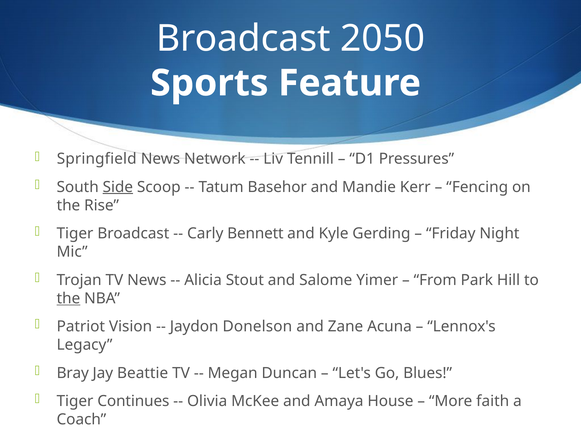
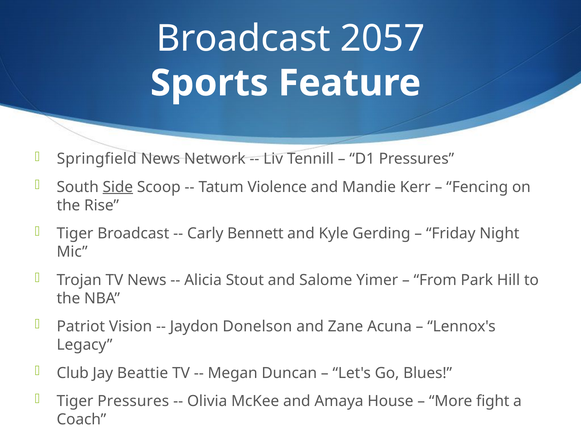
2050: 2050 -> 2057 (383, 39)
Basehor: Basehor -> Violence (277, 187)
the underline: present -> none (68, 298)
Bray: Bray -> Club (73, 373)
Tiger Continues: Continues -> Pressures (133, 401)
faith: faith -> fight (493, 401)
